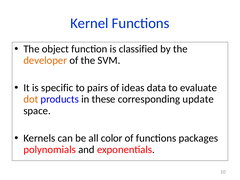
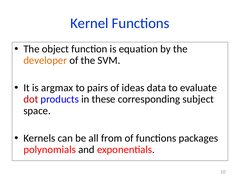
classified: classified -> equation (138, 49)
specific: specific -> argmax (57, 88)
dot colour: orange -> red (31, 99)
update: update -> subject (198, 99)
color: color -> from (112, 138)
